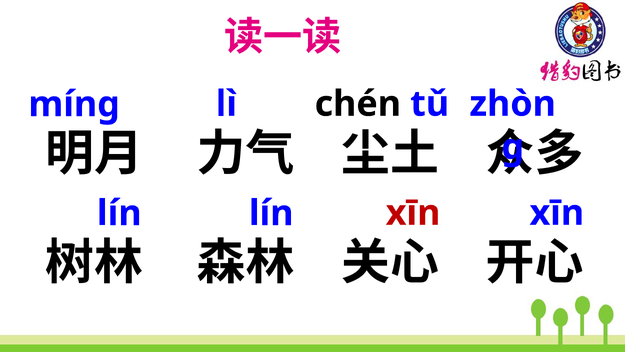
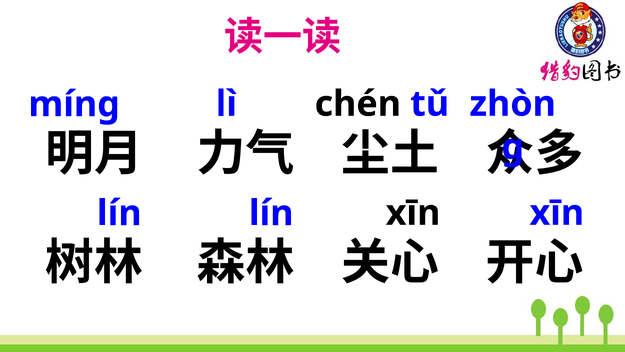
xīn colour: red -> black (413, 213)
